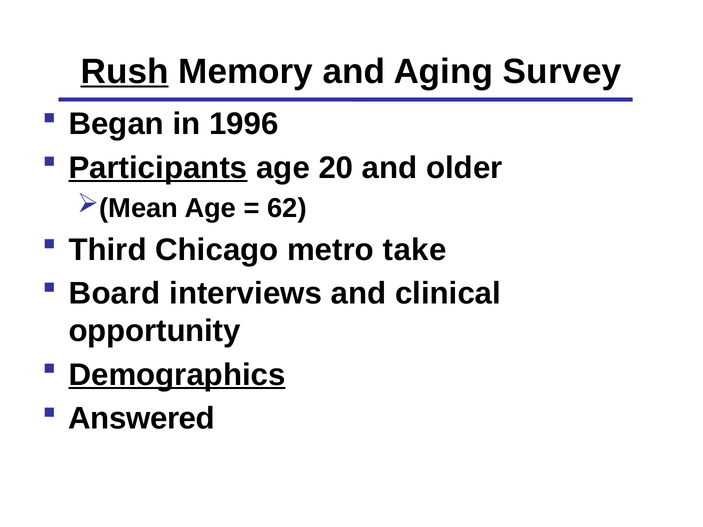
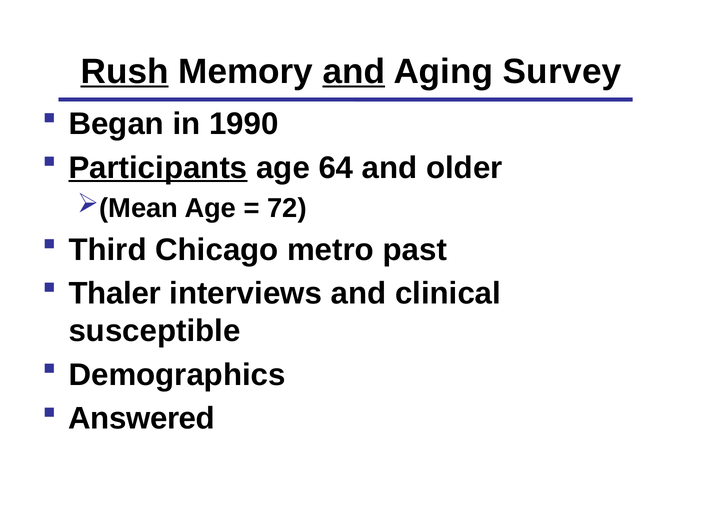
and underline: none -> present (354, 72)
1996: 1996 -> 1990 (244, 124)
20: 20 -> 64 (336, 168)
62: 62 -> 72 (287, 208)
take: take -> past (415, 250)
Board: Board -> Thaler (115, 294)
opportunity: opportunity -> susceptible (154, 331)
Demographics underline: present -> none (177, 375)
